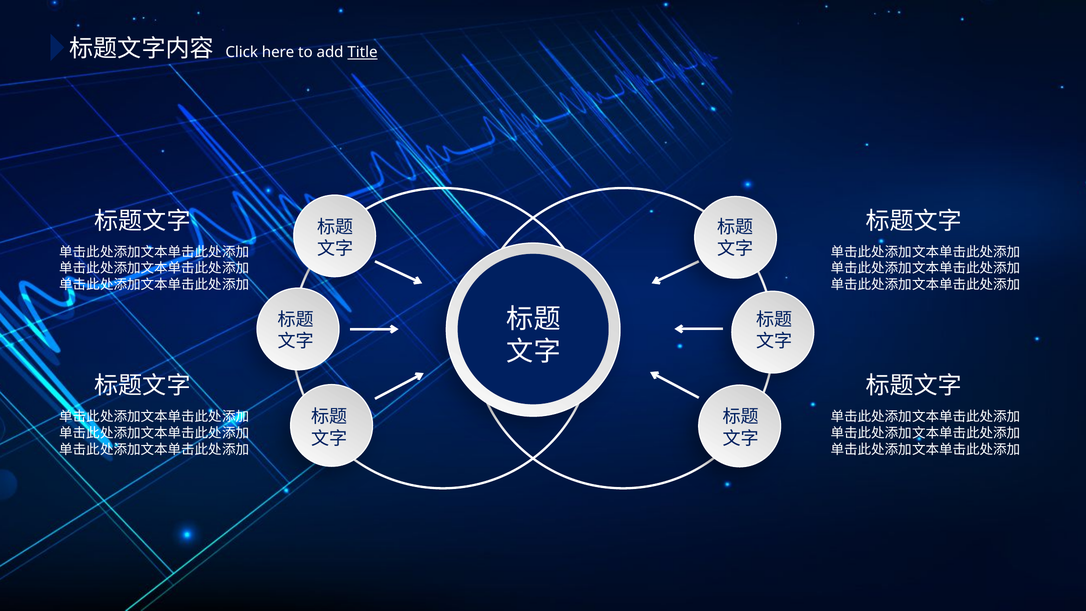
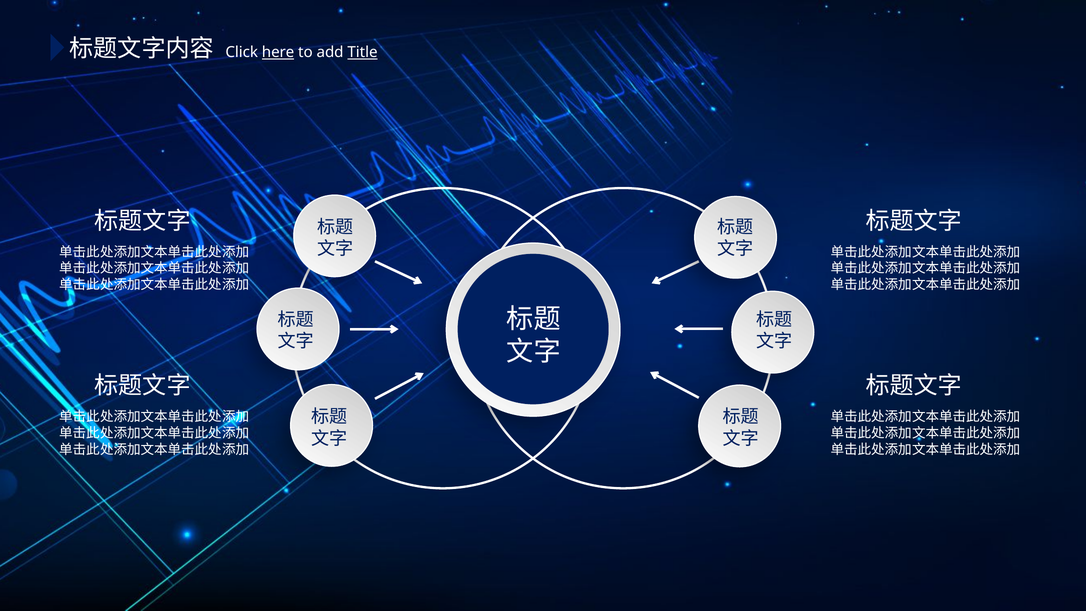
here underline: none -> present (278, 52)
